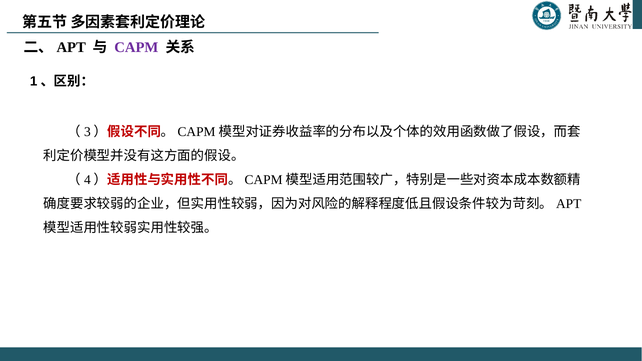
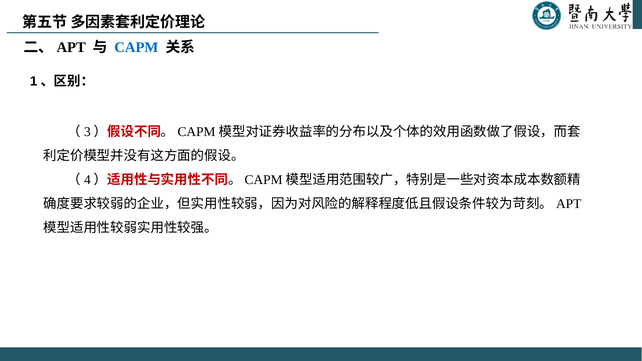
CAPM colour: purple -> blue (136, 47)
